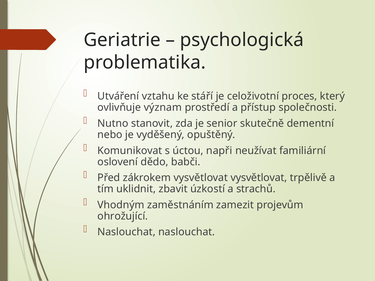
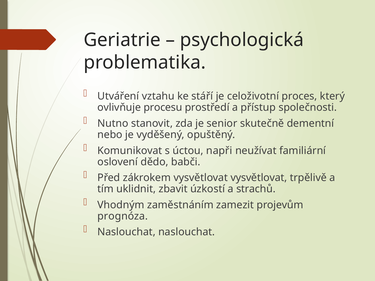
význam: význam -> procesu (163, 108)
ohrožující: ohrožující -> prognóza (123, 216)
